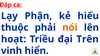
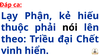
nói colour: orange -> black (70, 28)
hoạt: hoạt -> theo (14, 39)
Trên: Trên -> Chết (88, 39)
